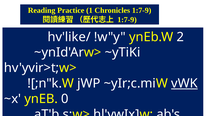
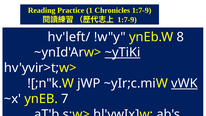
hv'like/: hv'like/ -> hv'left/ (69, 37)
2: 2 -> 8 (180, 37)
~yTiKi underline: none -> present (123, 52)
0: 0 -> 7 (65, 99)
